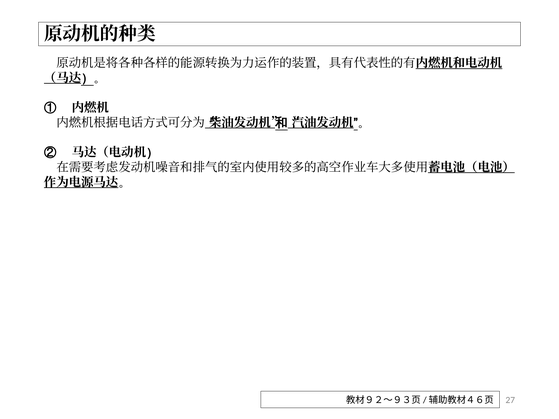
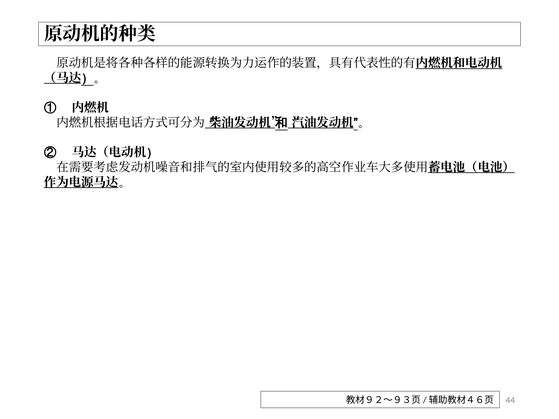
27: 27 -> 44 (510, 400)
